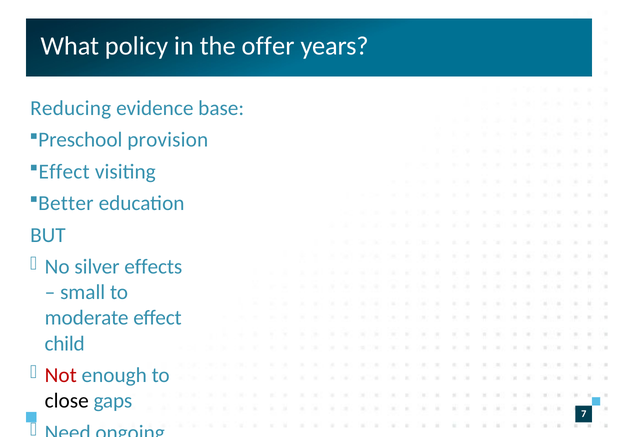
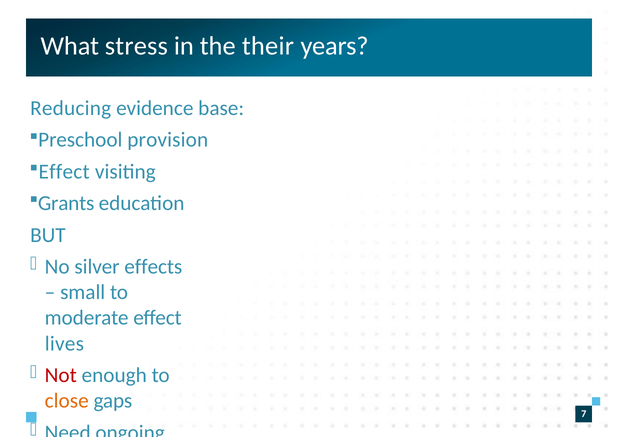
policy: policy -> stress (136, 46)
offer: offer -> their (268, 46)
Better: Better -> Grants (66, 203)
child: child -> lives (64, 344)
close colour: black -> orange (67, 401)
